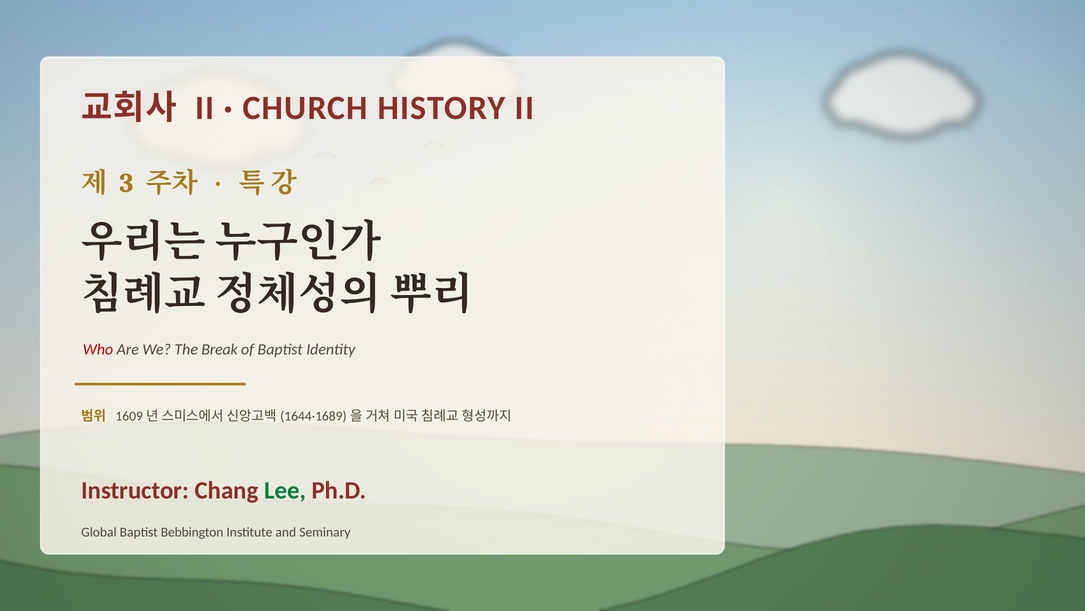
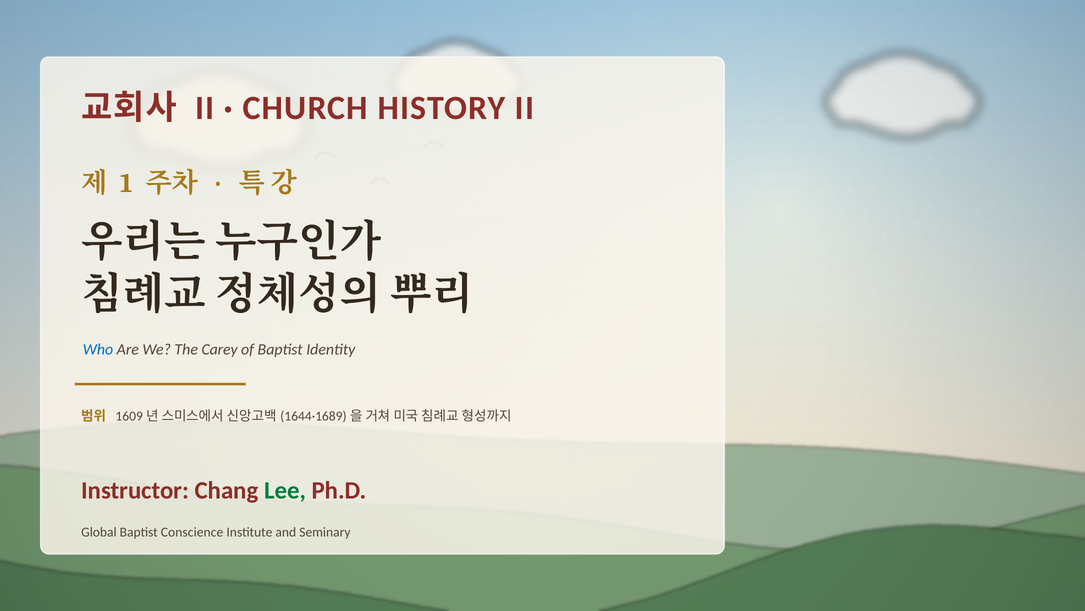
3: 3 -> 1 (126, 183)
Who colour: red -> blue (98, 349)
Break: Break -> Carey (220, 349)
Bebbington: Bebbington -> Conscience (192, 532)
